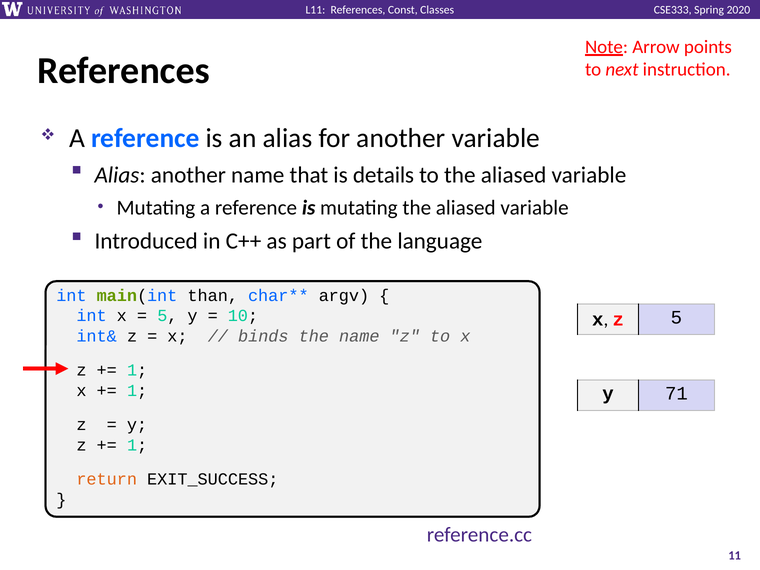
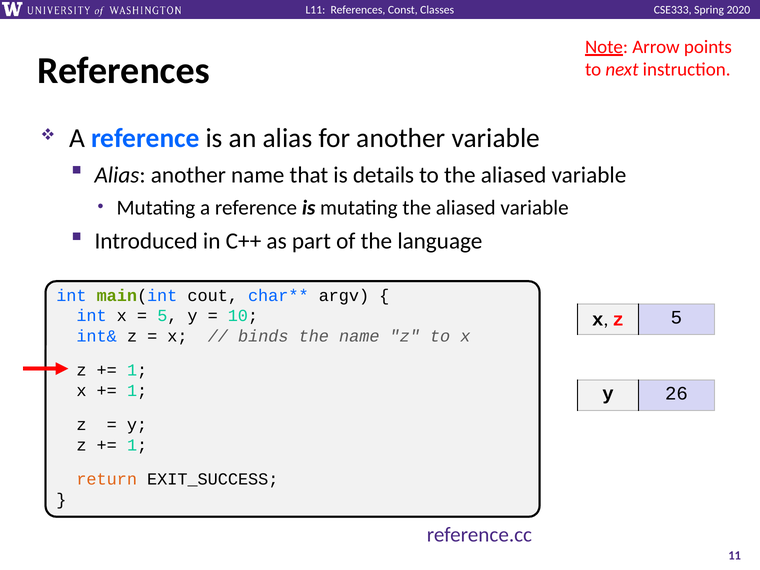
than: than -> cout (213, 296)
71: 71 -> 26 (676, 393)
